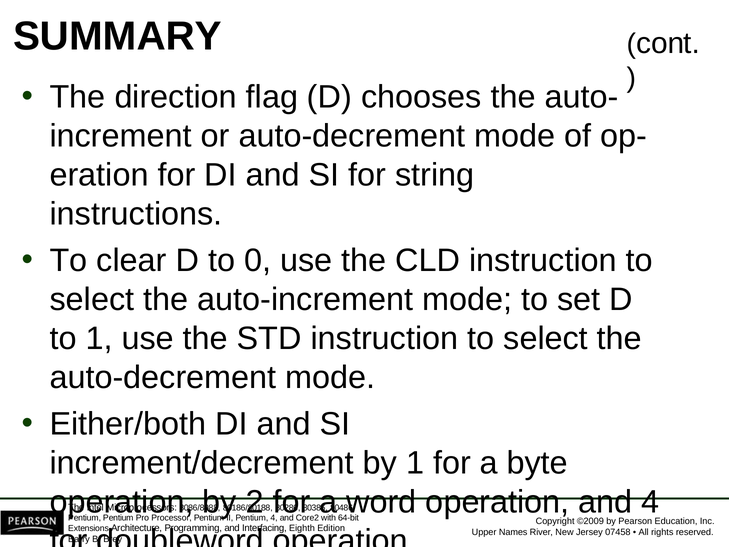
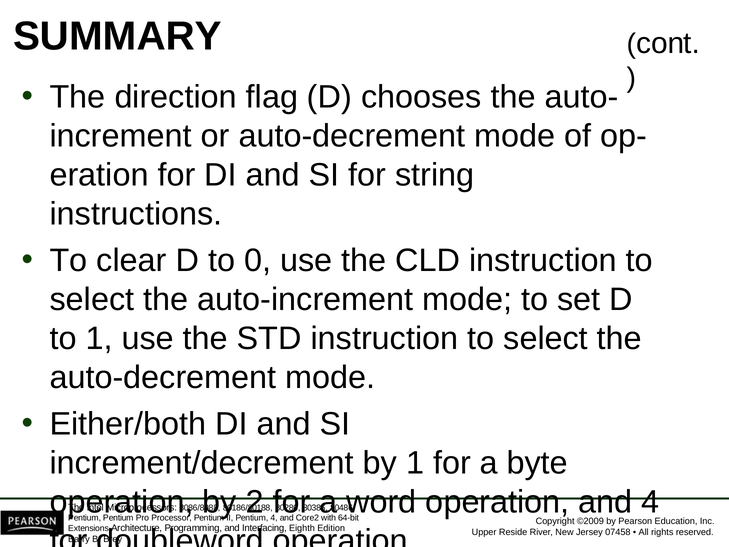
Names: Names -> Reside (513, 532)
